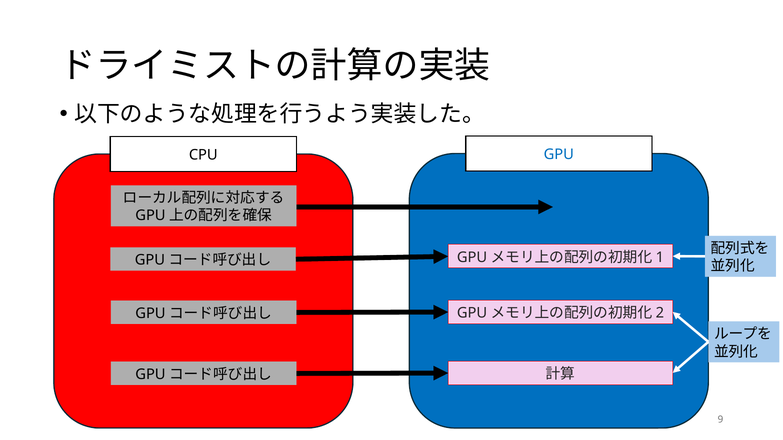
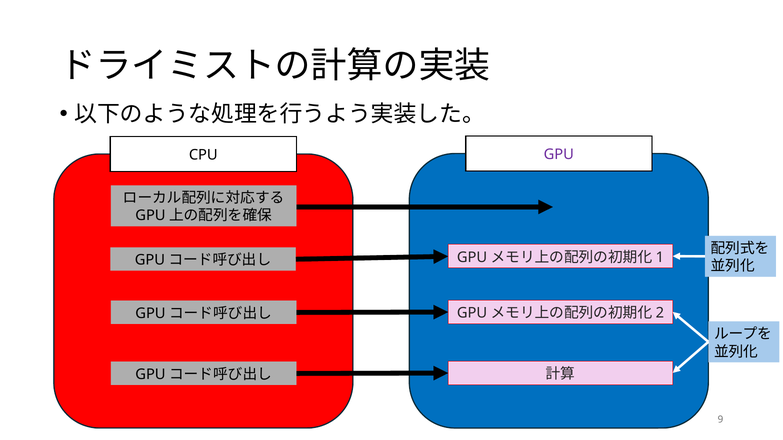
GPU colour: blue -> purple (559, 155)
